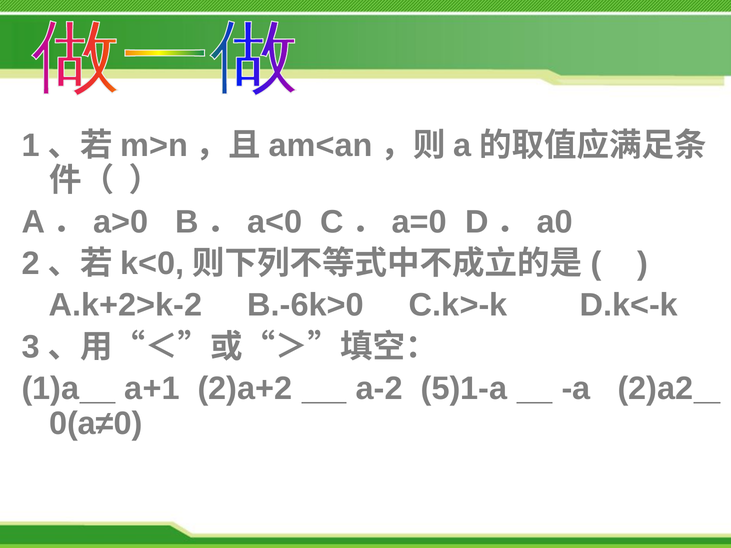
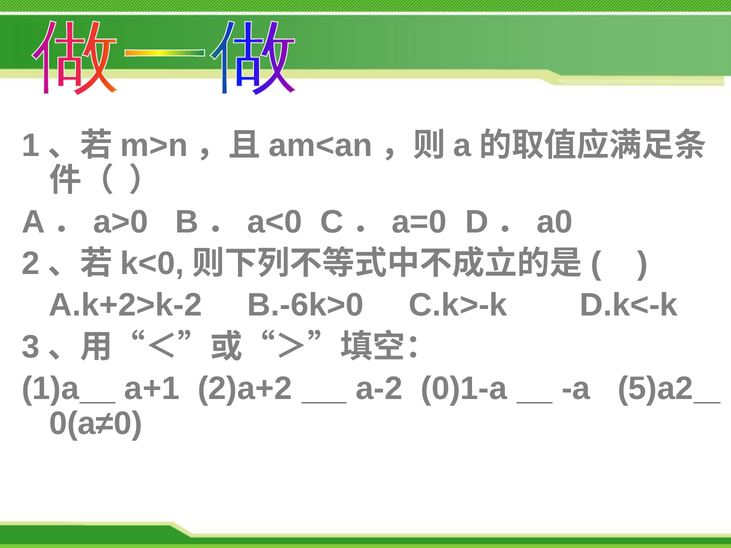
5)1-a: 5)1-a -> 0)1-a (464, 389)
2)a2: 2)a2 -> 5)a2 (656, 389)
